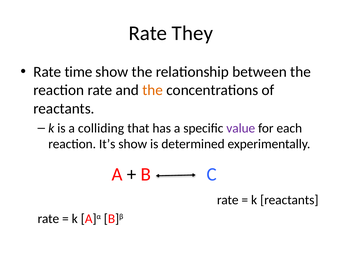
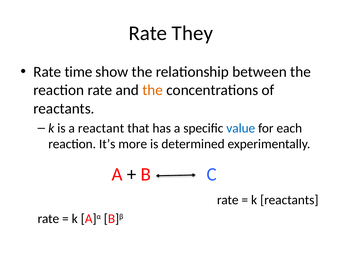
colliding: colliding -> reactant (101, 128)
value colour: purple -> blue (241, 128)
It’s show: show -> more (133, 144)
